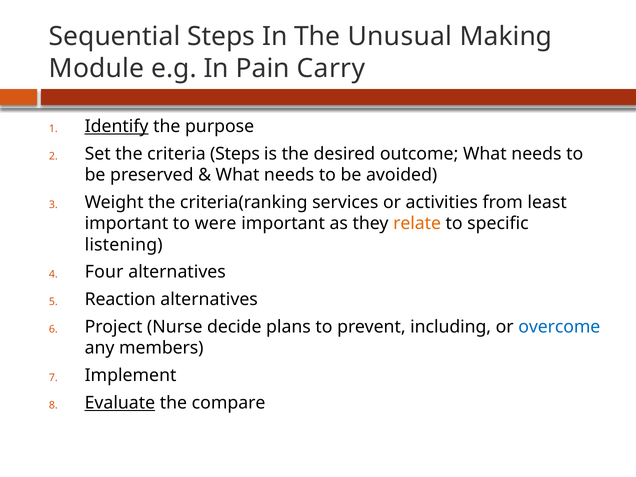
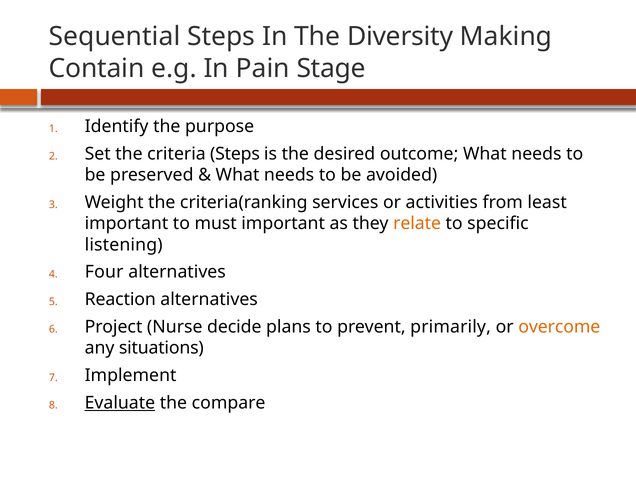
Unusual: Unusual -> Diversity (400, 37)
Module: Module -> Contain (97, 69)
Carry: Carry -> Stage (331, 69)
Identify underline: present -> none (117, 126)
were: were -> must (216, 223)
including: including -> primarily (451, 327)
overcome colour: blue -> orange (559, 327)
members: members -> situations (161, 348)
